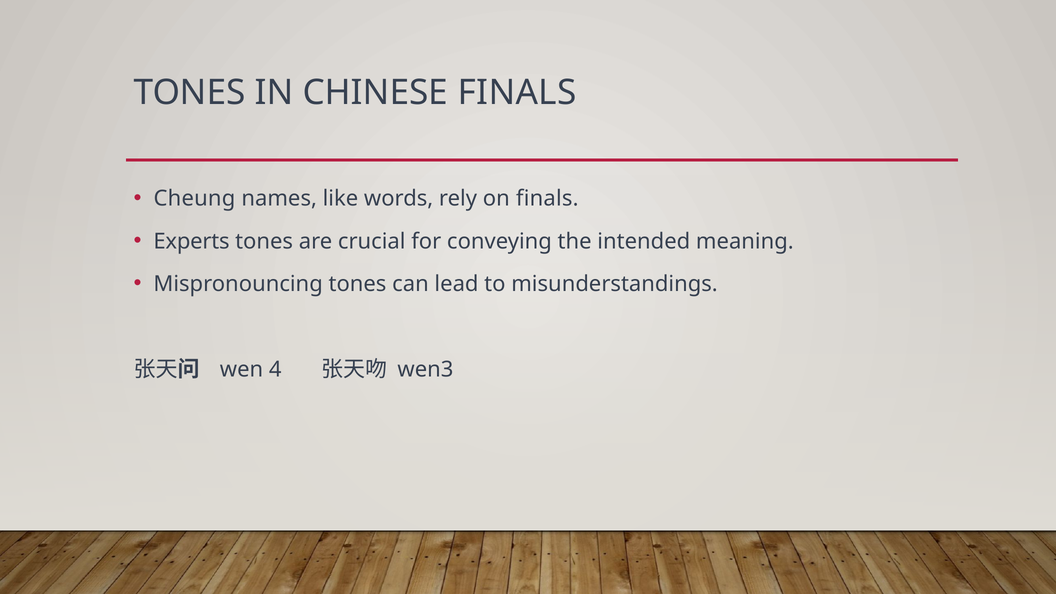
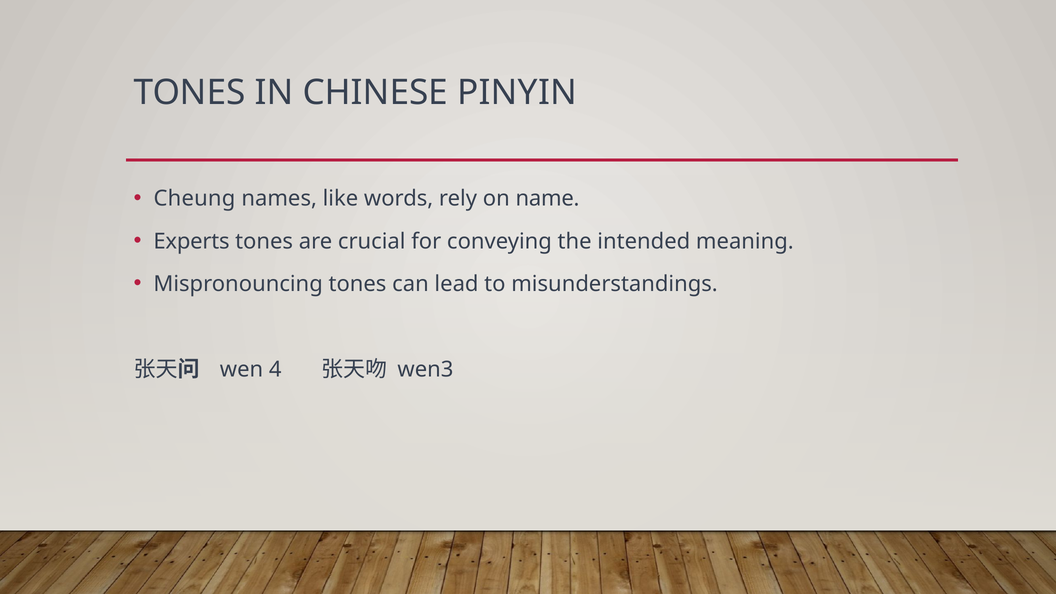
CHINESE FINALS: FINALS -> PINYIN (517, 92)
on finals: finals -> name (548, 199)
